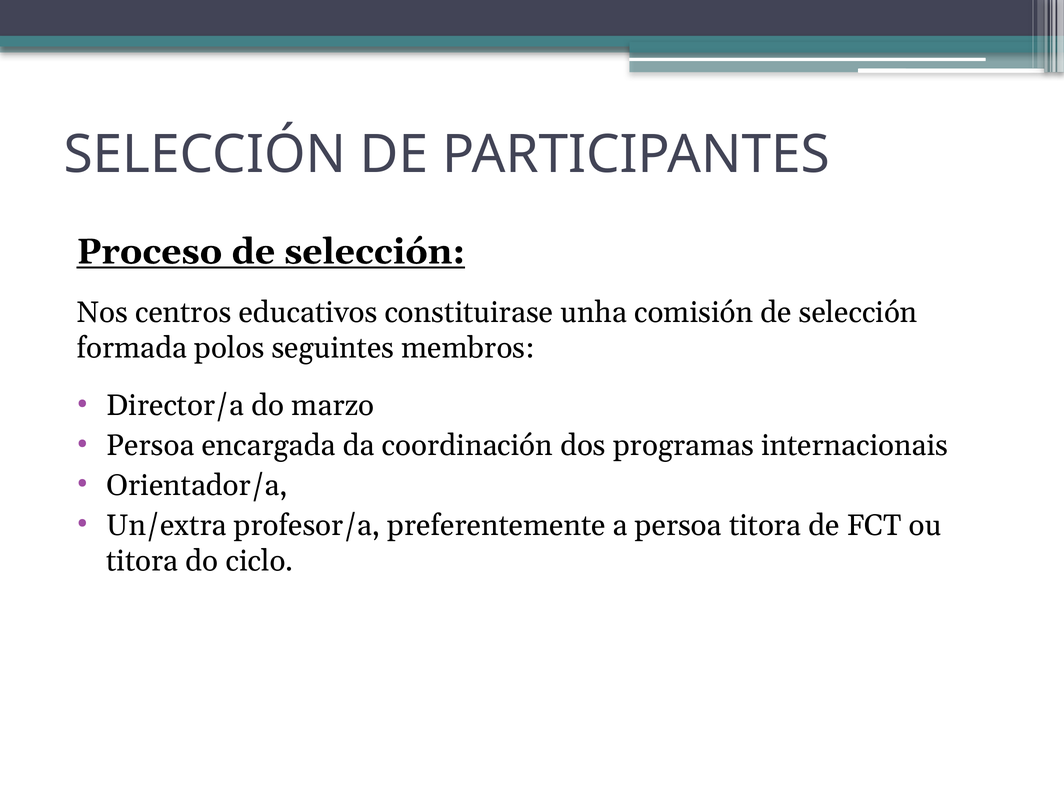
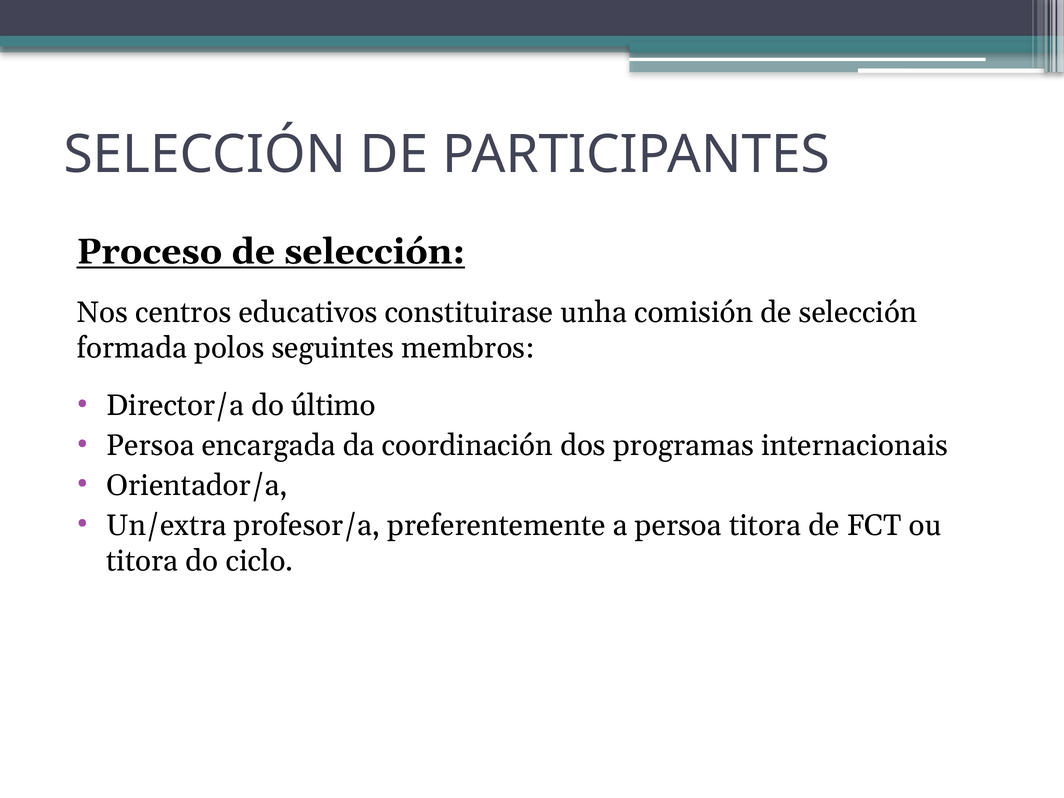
marzo: marzo -> último (333, 406)
